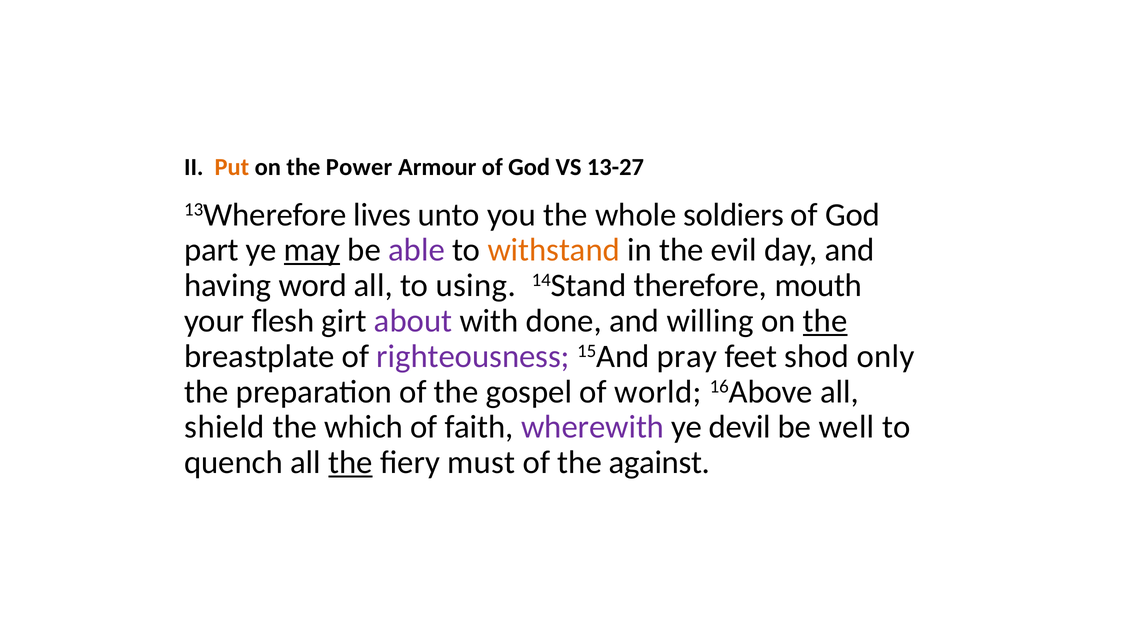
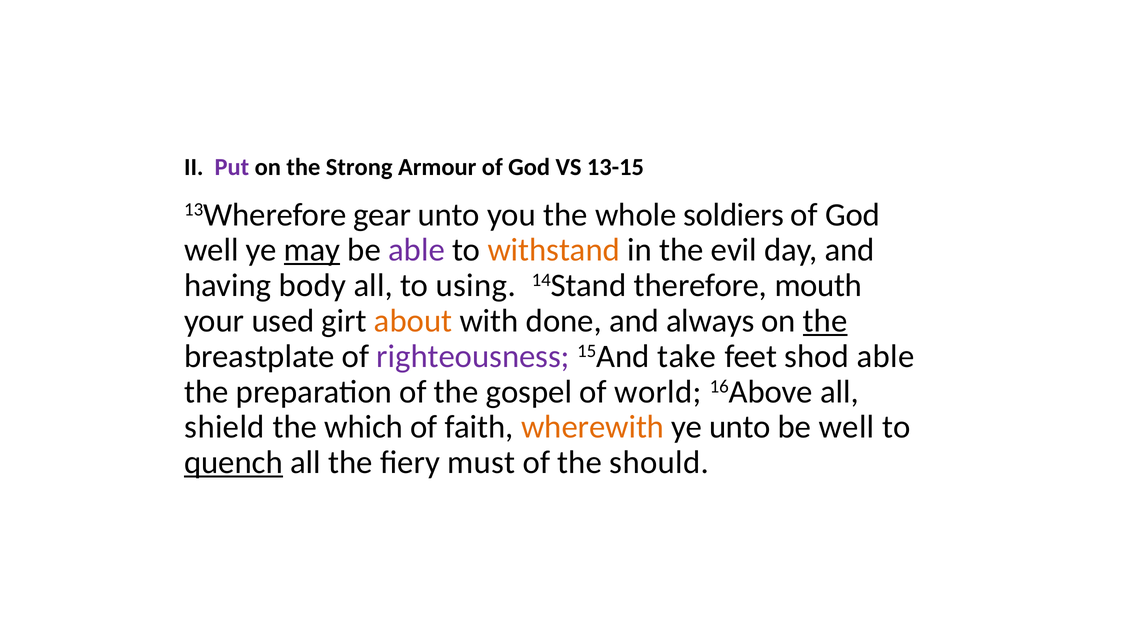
Put colour: orange -> purple (232, 167)
Power: Power -> Strong (359, 167)
13-27: 13-27 -> 13-15 (615, 167)
lives: lives -> gear (382, 215)
part: part -> well (211, 250)
word: word -> body (312, 286)
flesh: flesh -> used (283, 321)
about colour: purple -> orange (413, 321)
willing: willing -> always (710, 321)
pray: pray -> take (687, 356)
shod only: only -> able (886, 356)
wherewith colour: purple -> orange (593, 427)
ye devil: devil -> unto (740, 427)
quench underline: none -> present (233, 463)
the underline: present -> none (351, 463)
against: against -> should (659, 463)
